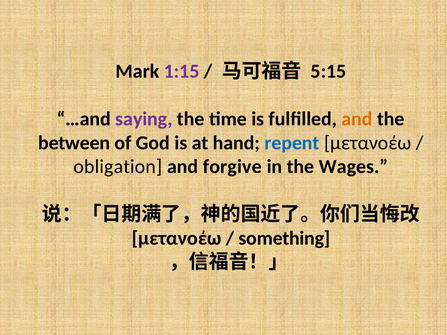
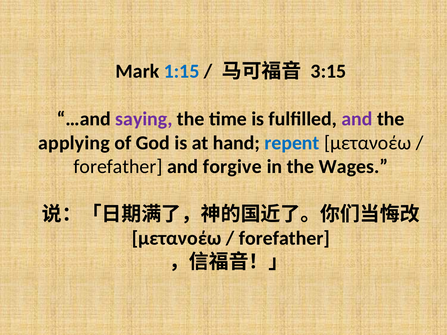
1:15 colour: purple -> blue (182, 71)
5:15: 5:15 -> 3:15 (328, 71)
and colour: orange -> purple (357, 119)
between: between -> applying (74, 143)
obligation: obligation -> forefather (118, 167)
something: something -> forefather (284, 238)
